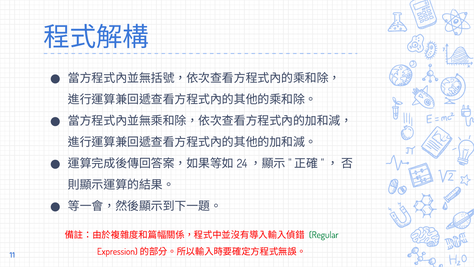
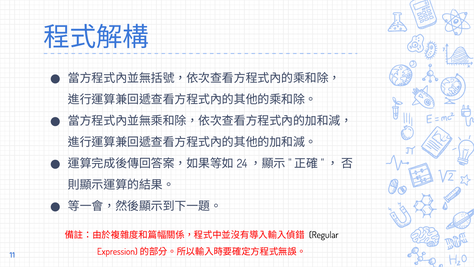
Regular colour: green -> black (324, 235)
